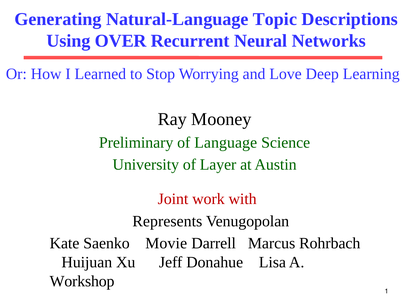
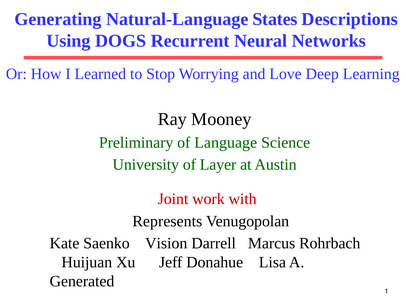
Topic: Topic -> States (275, 19)
OVER: OVER -> DOGS (121, 41)
Movie: Movie -> Vision (166, 243)
Workshop: Workshop -> Generated (82, 281)
